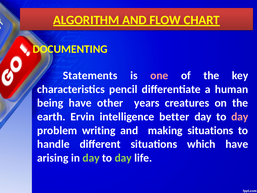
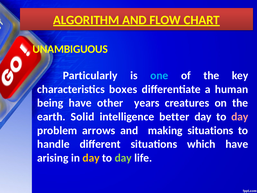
DOCUMENTING: DOCUMENTING -> UNAMBIGUOUS (70, 49)
Statements: Statements -> Particularly (90, 75)
one colour: pink -> light blue (159, 75)
pencil: pencil -> boxes (123, 89)
Ervin: Ervin -> Solid (83, 117)
writing: writing -> arrows (99, 130)
day colour: light green -> yellow (91, 158)
